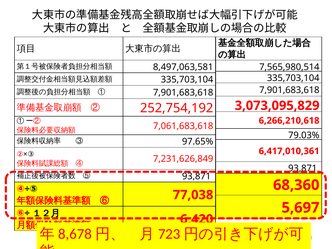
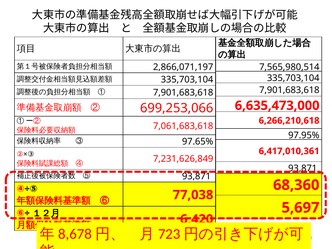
8,497,063,581: 8,497,063,581 -> 2,866,071,197 (183, 67)
3,073,095,829: 3,073,095,829 -> 6,635,473,000 (277, 106)
252,754,192: 252,754,192 -> 699,253,066 (177, 108)
79.03%: 79.03% -> 97.95% (304, 135)
